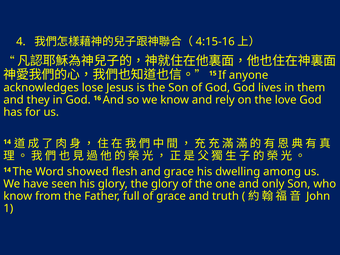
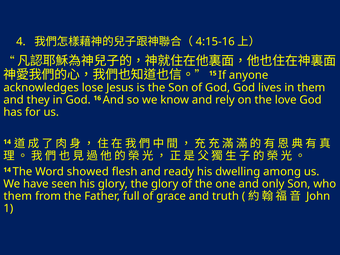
and grace: grace -> ready (179, 172)
know: know -> them (18, 196)
